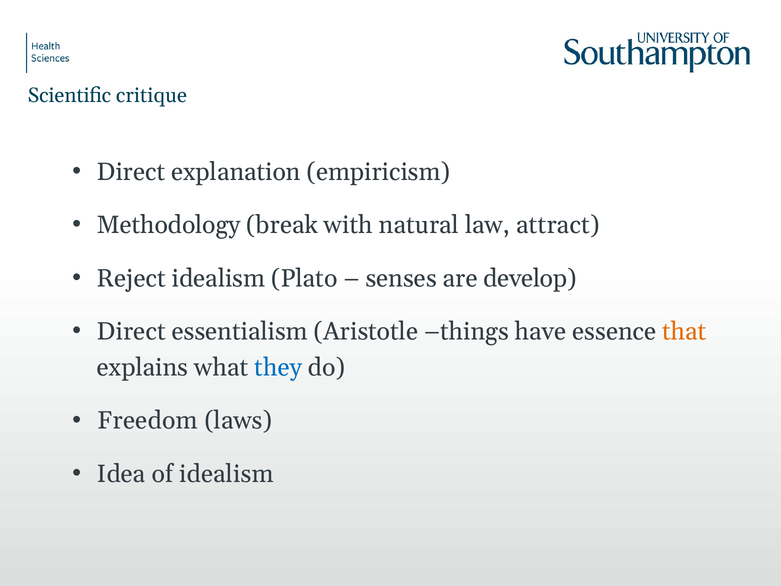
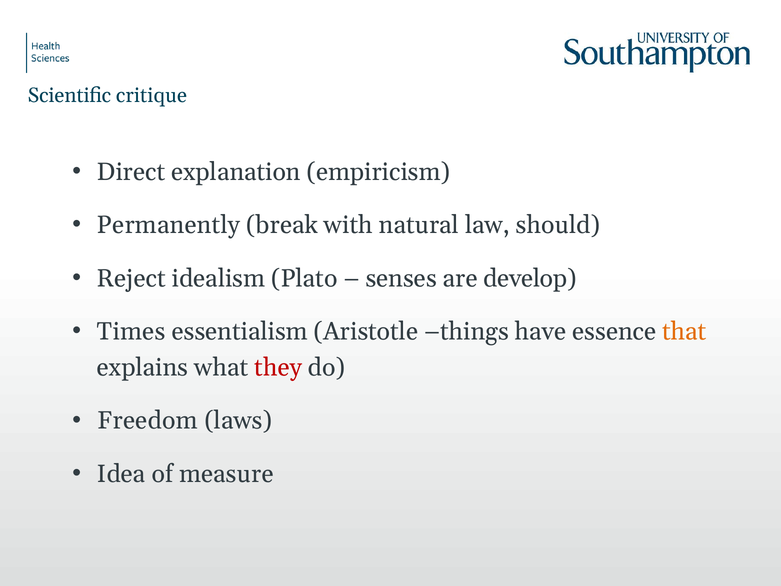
Methodology: Methodology -> Permanently (169, 225)
attract: attract -> should (558, 225)
Direct: Direct -> Times (131, 331)
they colour: blue -> red (278, 367)
of idealism: idealism -> measure (226, 474)
